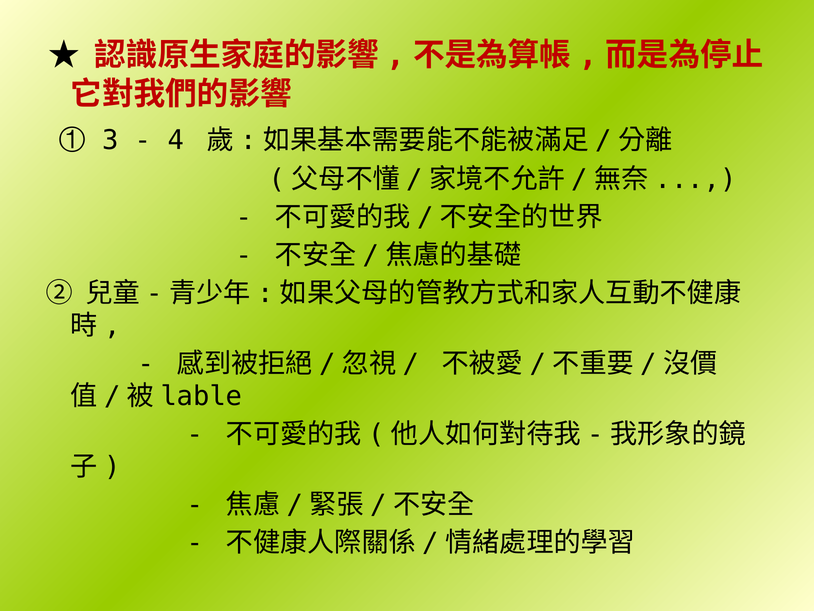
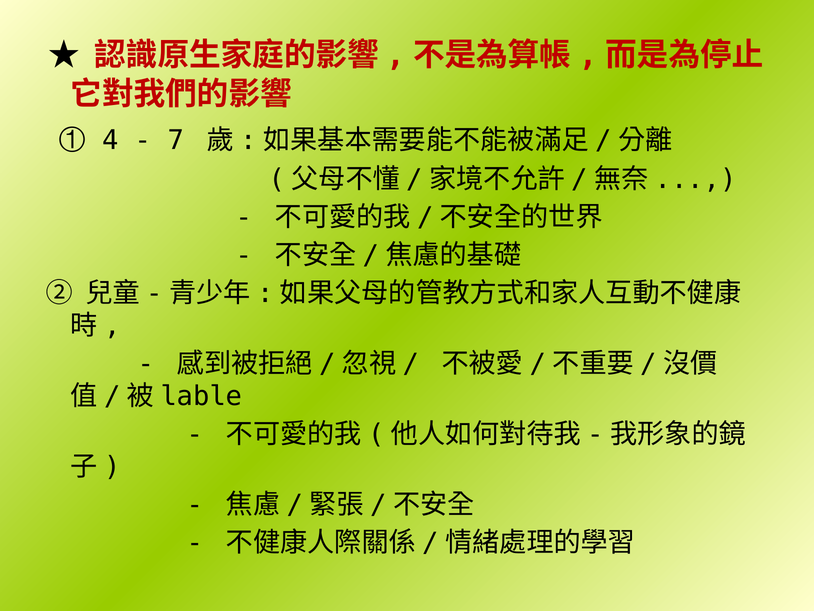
3: 3 -> 4 (111, 140)
4: 4 -> 7 (176, 140)
